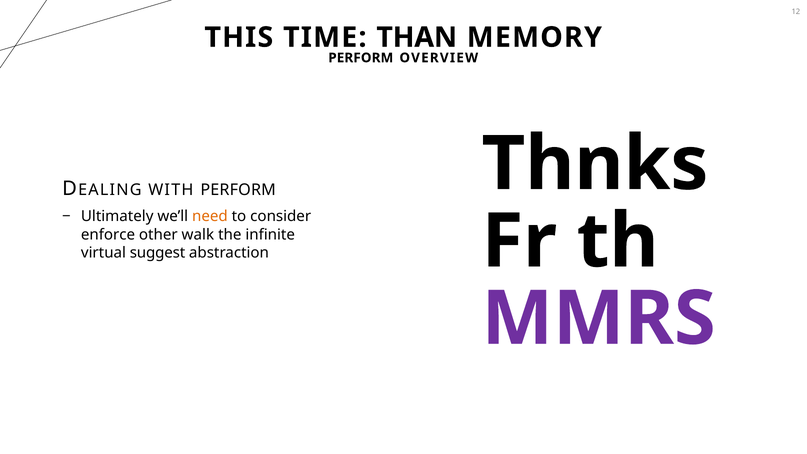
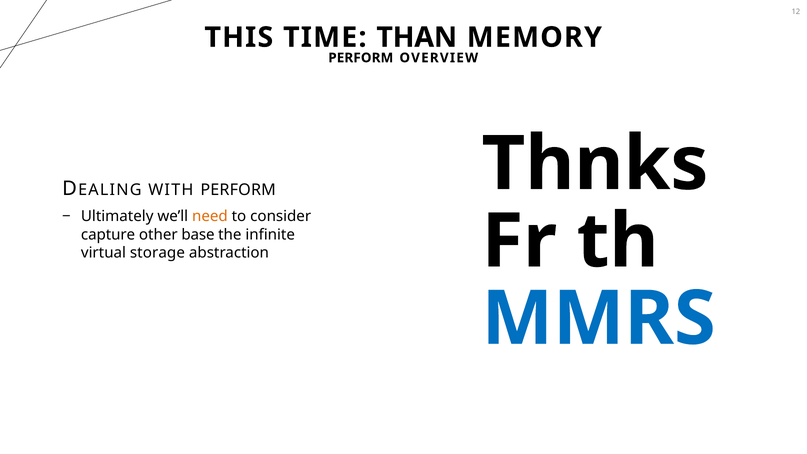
enforce: enforce -> capture (108, 235)
walk: walk -> base (198, 235)
suggest: suggest -> storage (157, 253)
MMRS colour: purple -> blue (599, 319)
